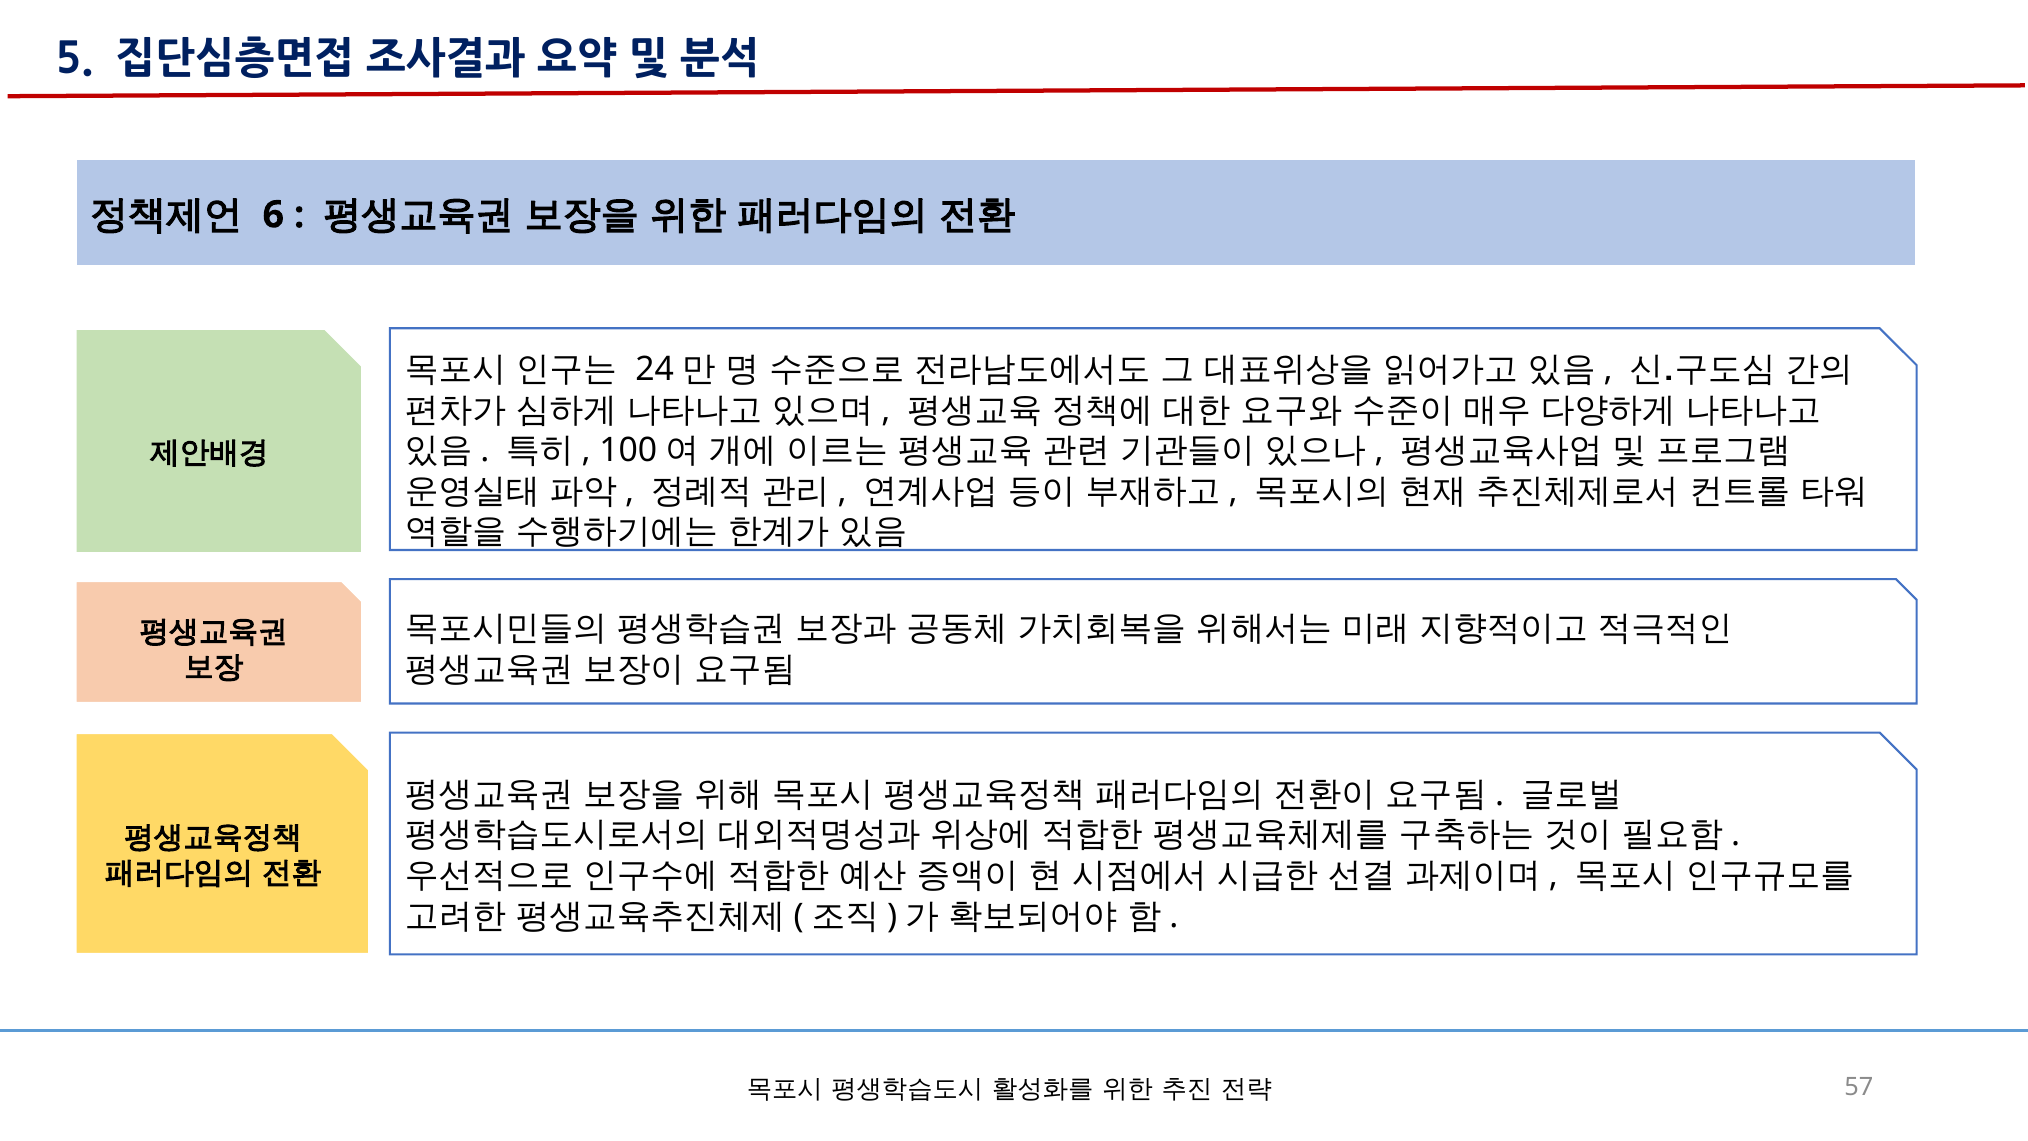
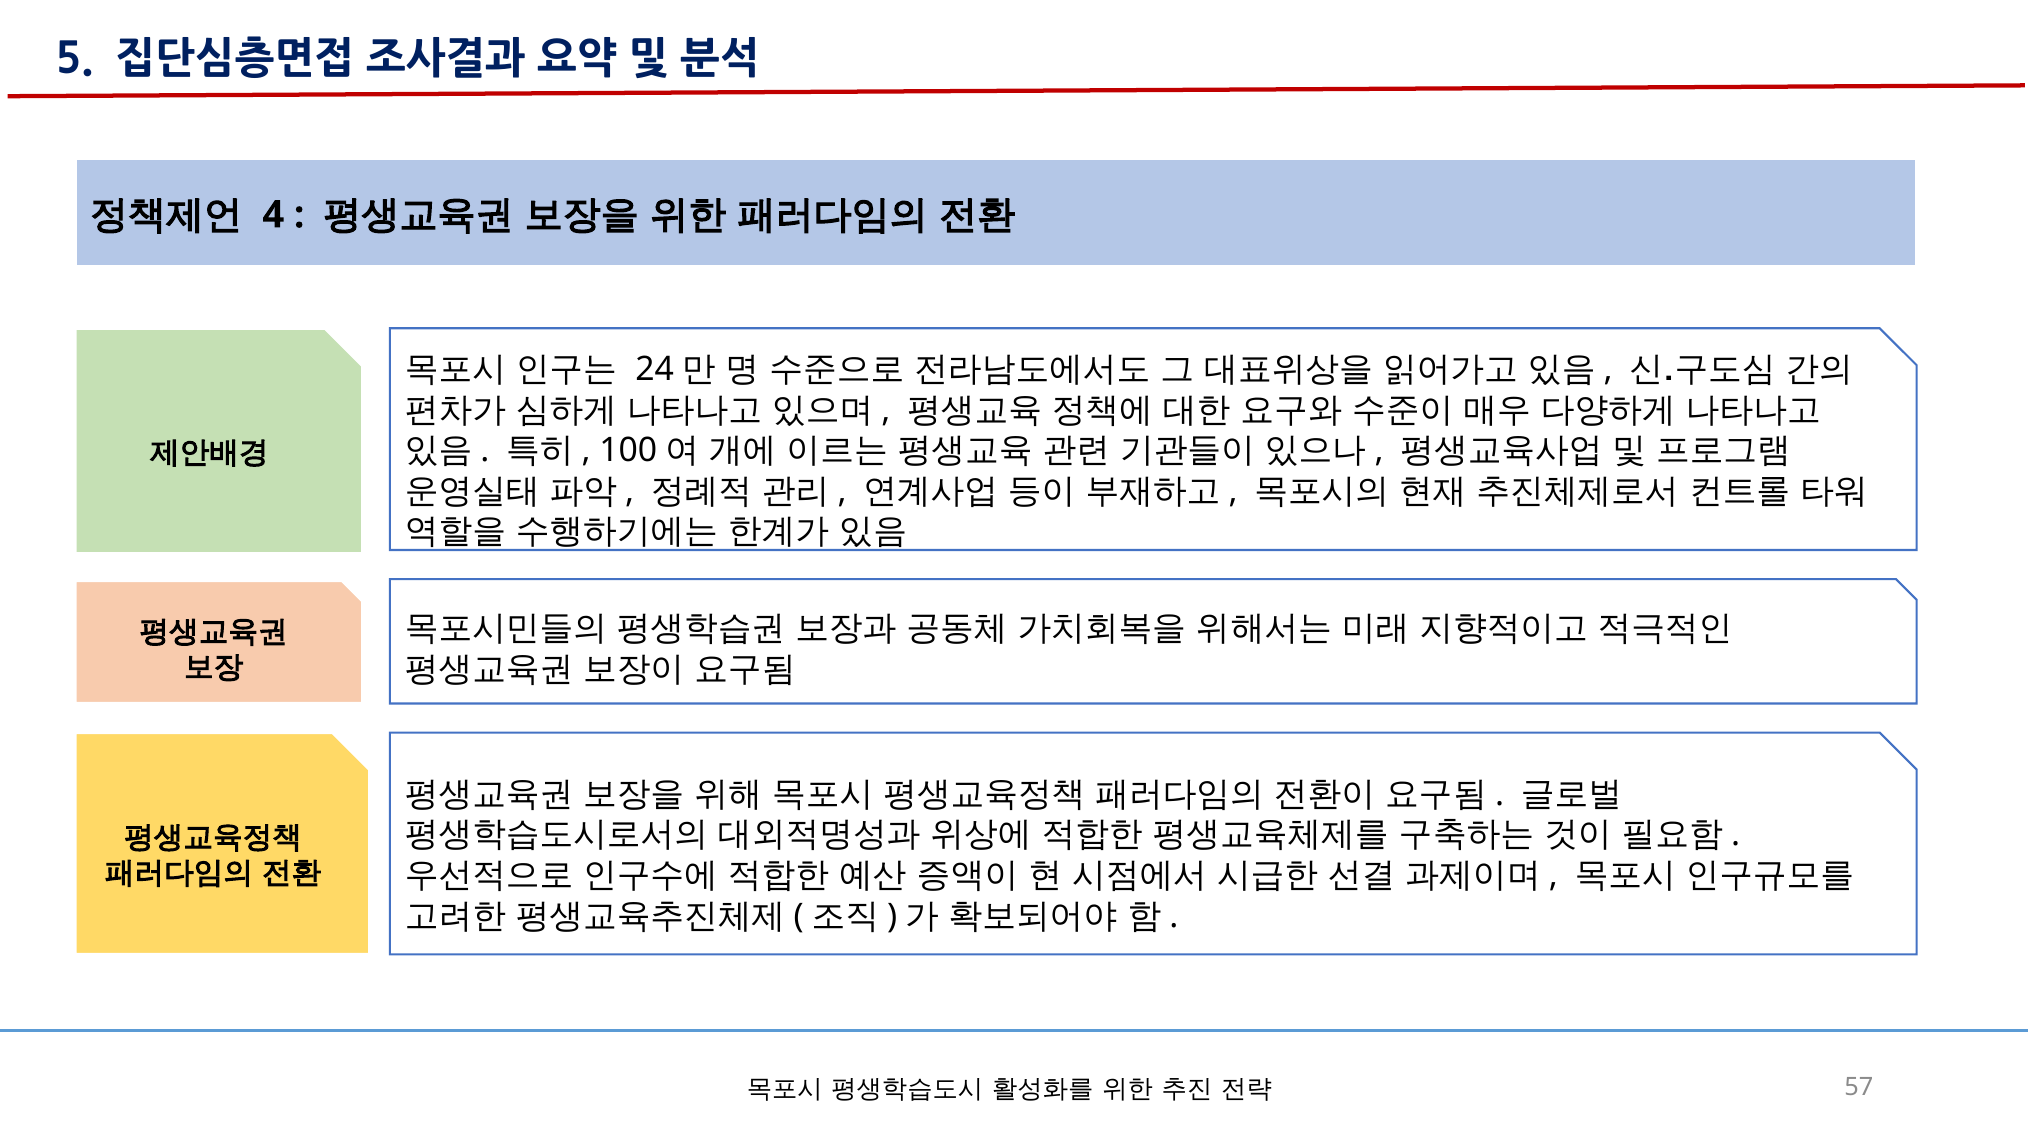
6: 6 -> 4 (273, 215)
